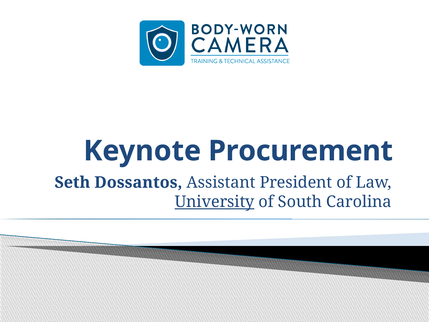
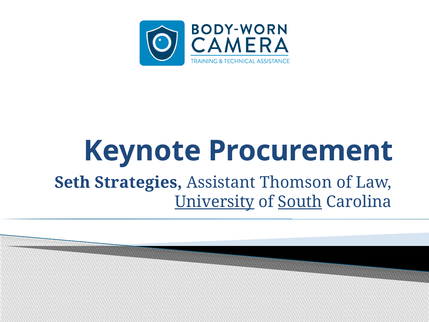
Dossantos: Dossantos -> Strategies (138, 182)
President: President -> Thomson (296, 182)
South underline: none -> present (300, 202)
